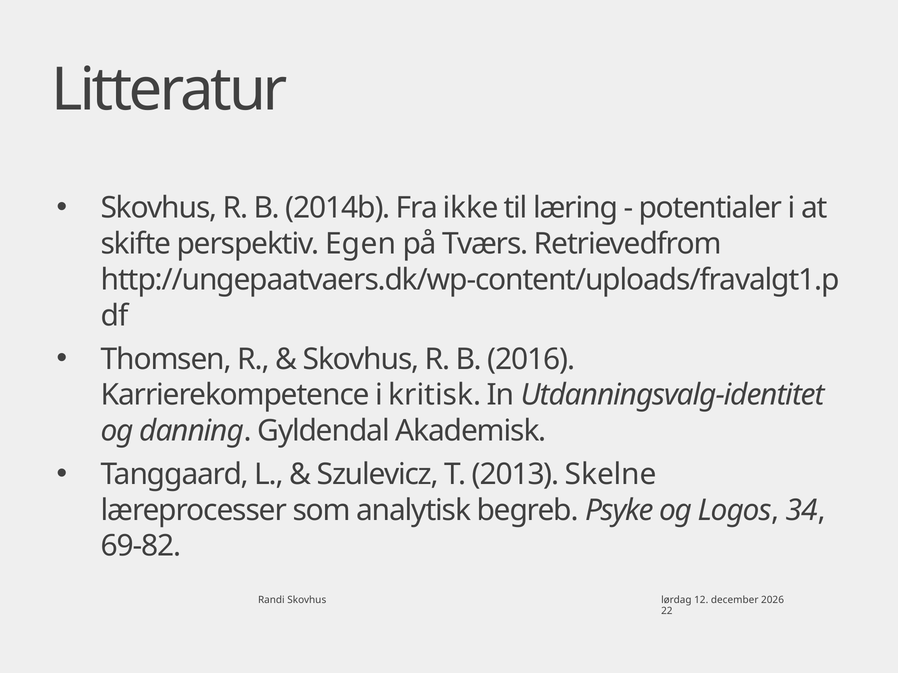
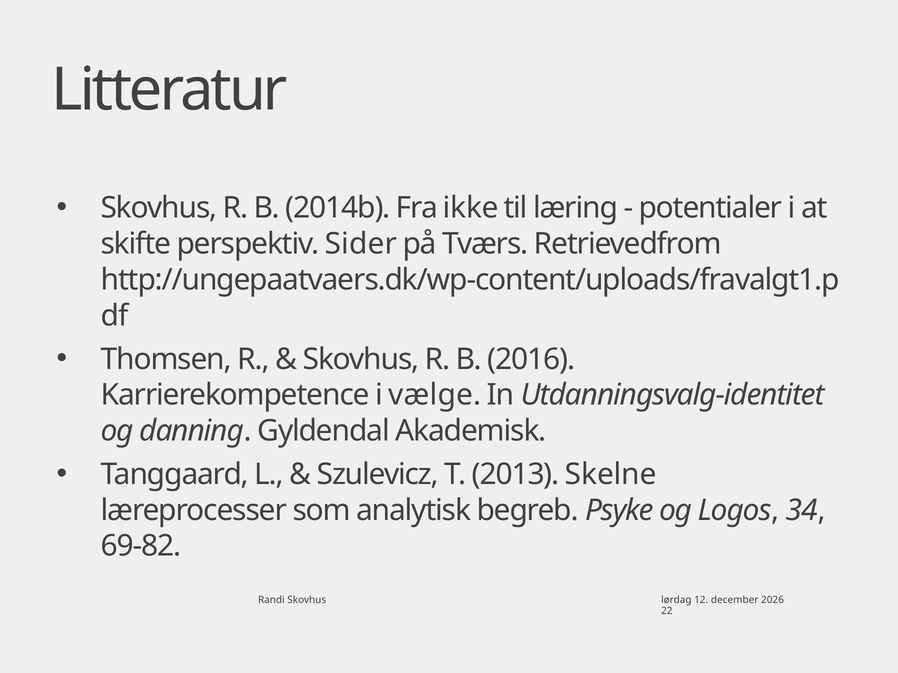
Egen: Egen -> Sider (361, 244)
kritisk: kritisk -> vælge (435, 395)
